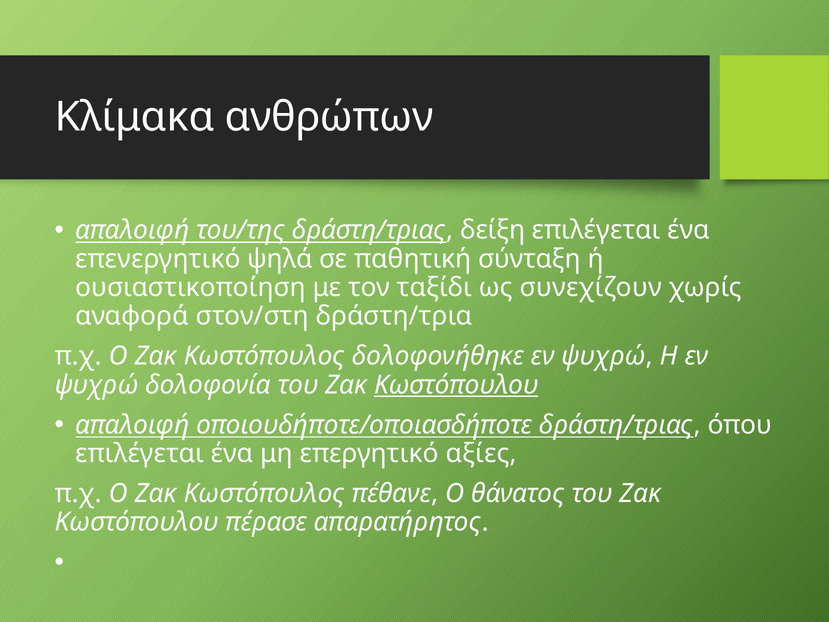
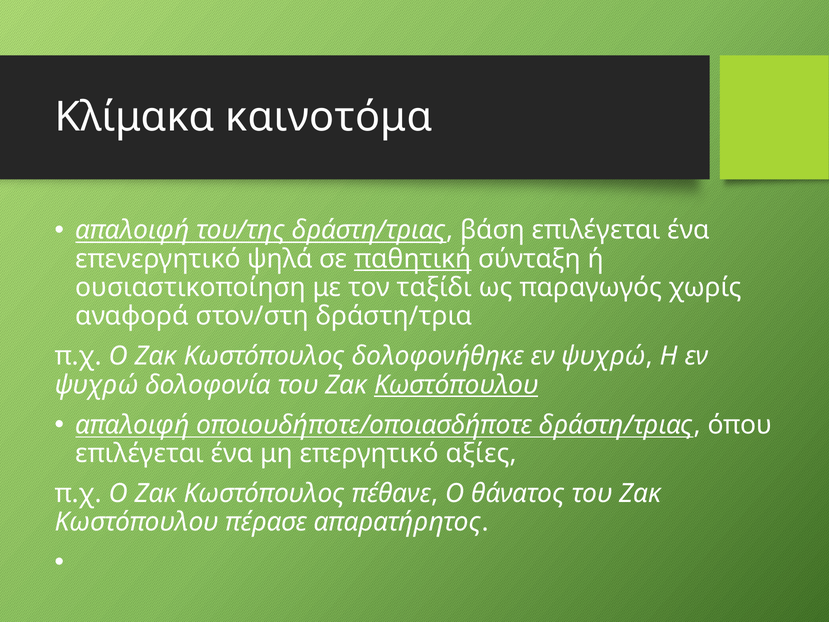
ανθρώπων: ανθρώπων -> καινοτόμα (329, 117)
δείξη: δείξη -> βάση (493, 230)
παθητική underline: none -> present (413, 259)
συνεχίζουν: συνεχίζουν -> παραγωγός (591, 287)
